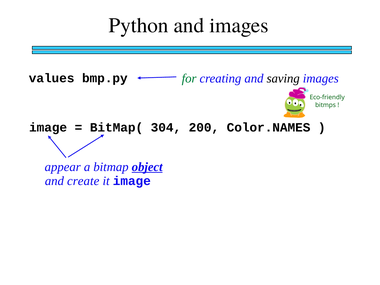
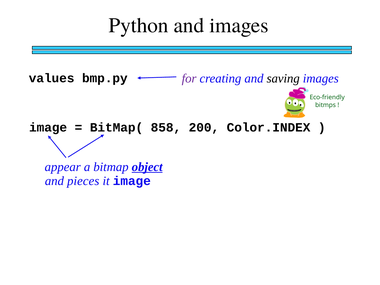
for colour: green -> purple (189, 79)
304: 304 -> 858 (166, 128)
Color.NAMES: Color.NAMES -> Color.INDEX (269, 128)
create: create -> pieces (83, 181)
